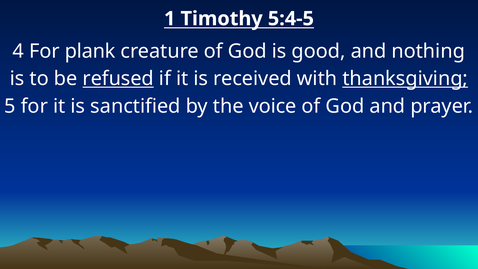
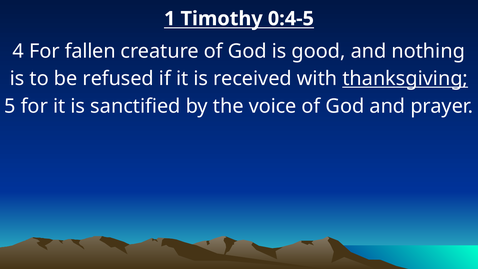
5:4-5: 5:4-5 -> 0:4-5 (291, 19)
plank: plank -> fallen (90, 51)
refused underline: present -> none (118, 79)
